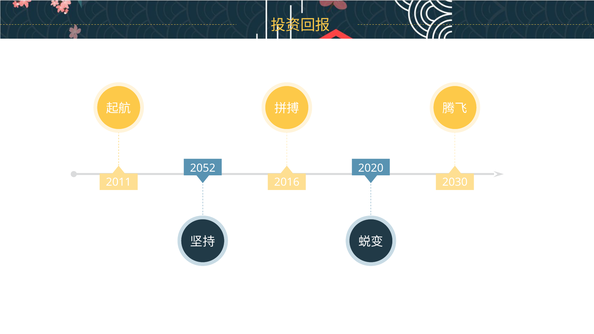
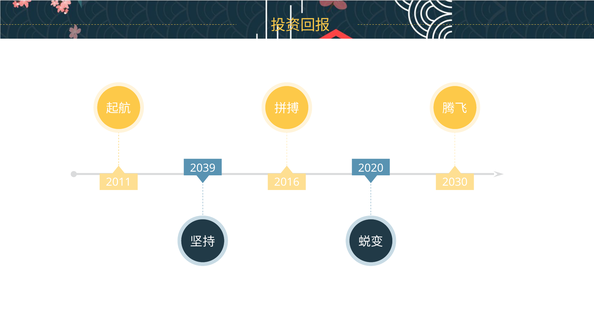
2052: 2052 -> 2039 (203, 168)
